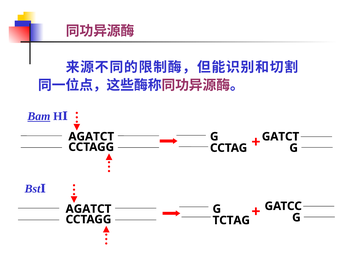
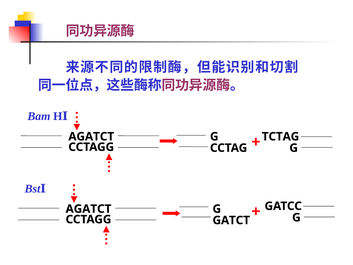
Bam underline: present -> none (39, 116)
GATCT: GATCT -> TCTAG (281, 136)
TCTAG: TCTAG -> GATCT (231, 220)
